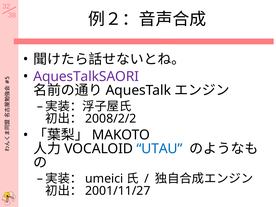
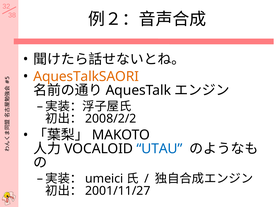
AquesTalkSAORI colour: purple -> orange (86, 77)
